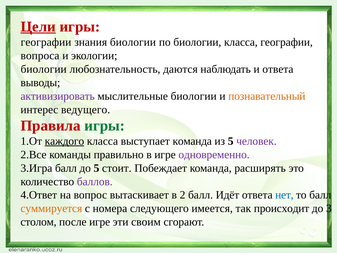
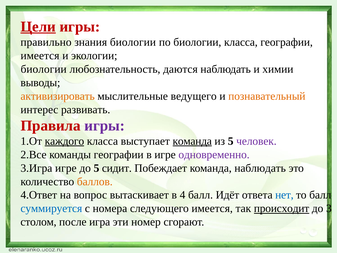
географии: географии -> правильно (46, 42)
вопроса: вопроса -> имеется (40, 56)
и ответа: ответа -> химии (278, 69)
активизировать colour: purple -> orange (58, 96)
мыслительные биологии: биологии -> ведущего (194, 96)
ведущего: ведущего -> развивать (86, 109)
игры colour: green -> purple (105, 125)
команда underline: none -> present (192, 141)
команды правильно: правильно -> географии (119, 154)
3.Игра балл: балл -> игре (66, 168)
стоит: стоит -> сидит (117, 168)
команда расширять: расширять -> наблюдать (260, 168)
баллов colour: purple -> orange (95, 181)
2: 2 -> 4 (183, 195)
суммируется colour: orange -> blue (51, 208)
происходит underline: none -> present (282, 208)
после игре: игре -> игра (100, 222)
своим: своим -> номер (146, 222)
